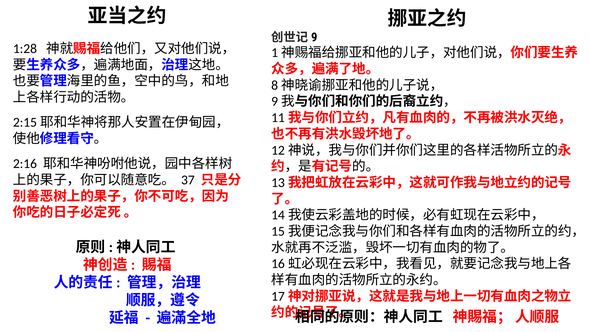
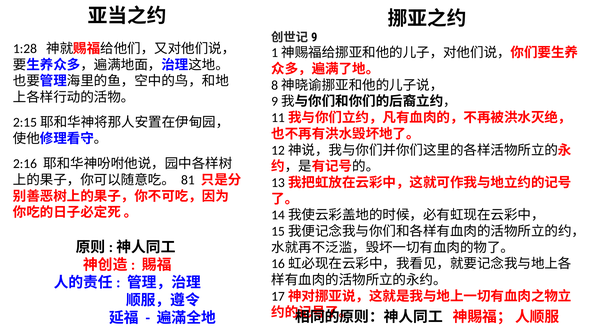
37: 37 -> 81 (188, 180)
